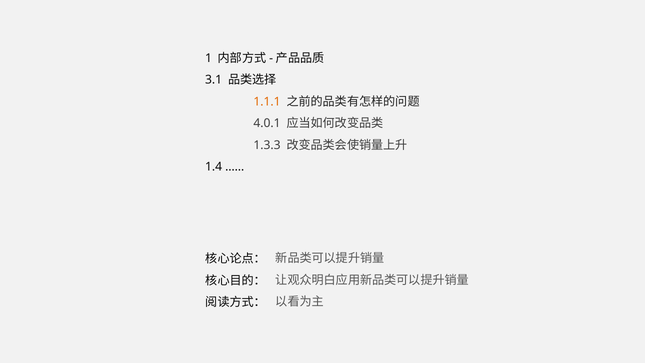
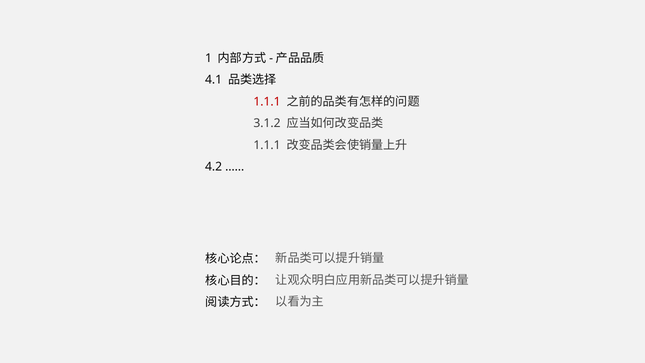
3.1: 3.1 -> 4.1 (214, 80)
1.1.1 colour: orange -> red (267, 102)
4.0.1: 4.0.1 -> 3.1.2 (267, 123)
1.3.3: 1.3.3 -> 1.1.1 (267, 145)
1.4: 1.4 -> 4.2 (214, 167)
